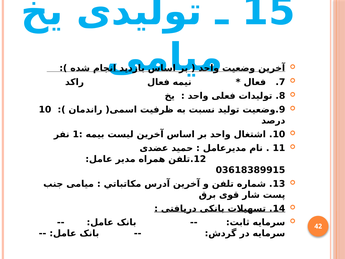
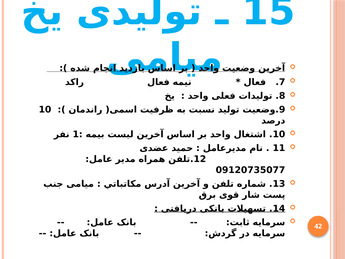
03618389915: 03618389915 -> 09120735077 (250, 170)
